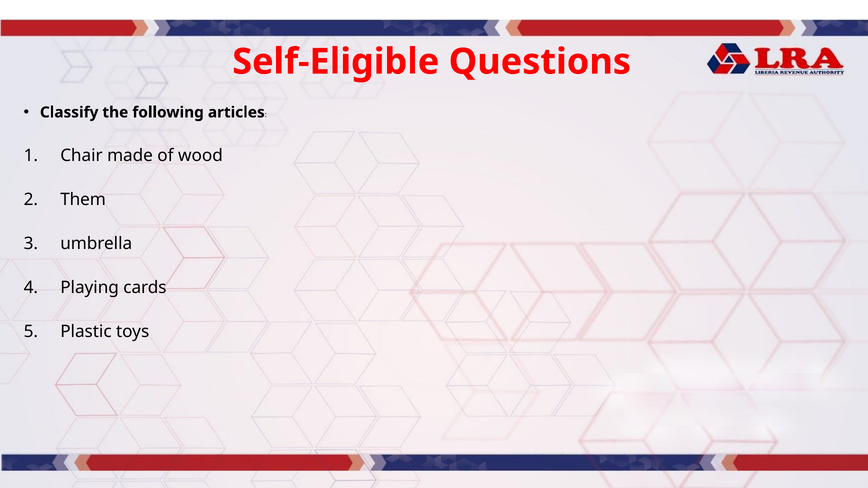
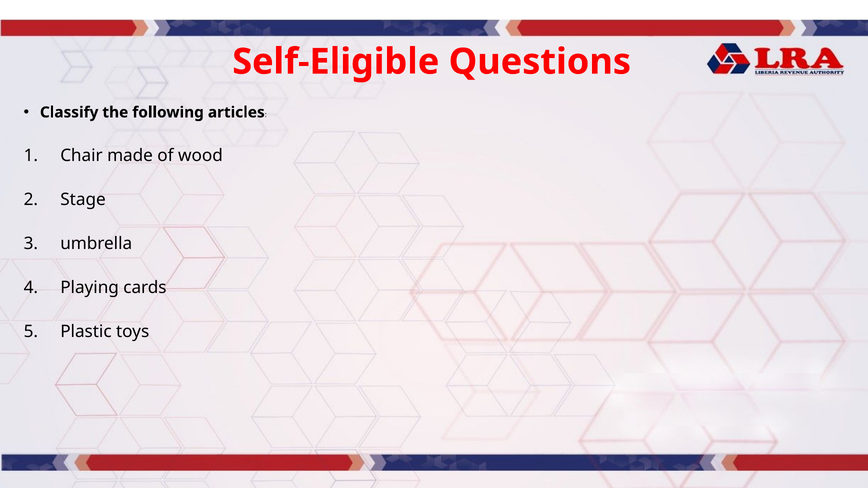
Them: Them -> Stage (83, 200)
